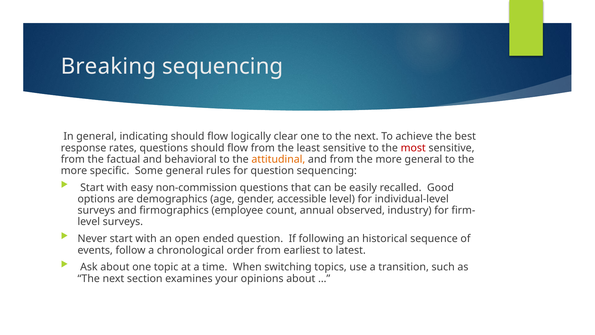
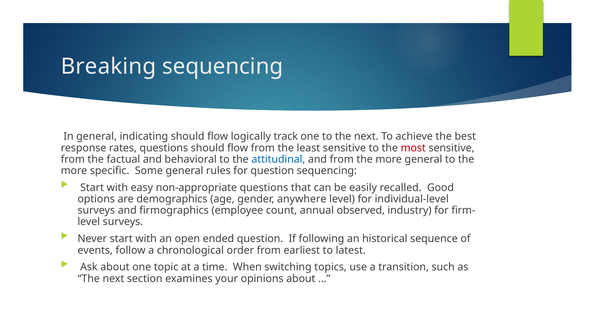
clear: clear -> track (286, 136)
attitudinal colour: orange -> blue (278, 159)
non-commission: non-commission -> non-appropriate (196, 187)
accessible: accessible -> anywhere (302, 199)
